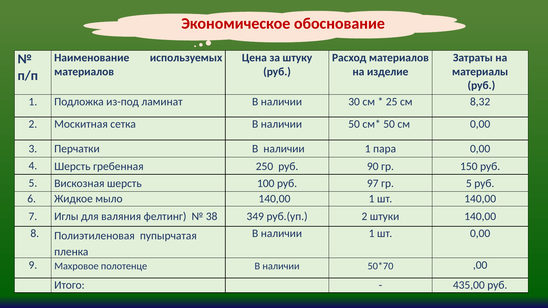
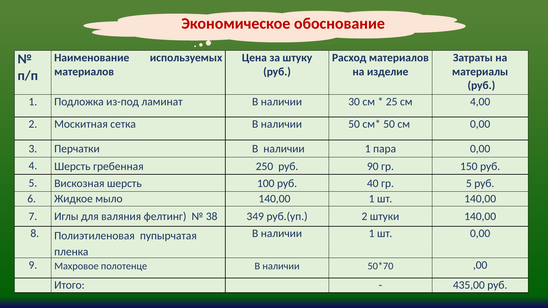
8,32: 8,32 -> 4,00 (480, 102)
97: 97 -> 40 (373, 184)
